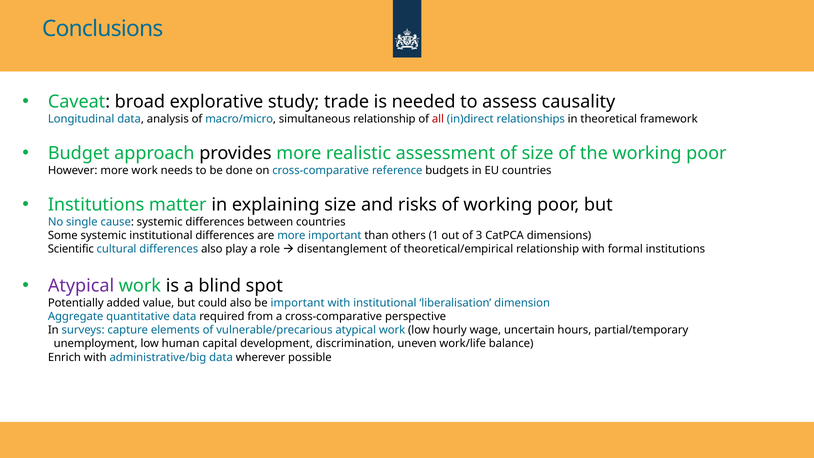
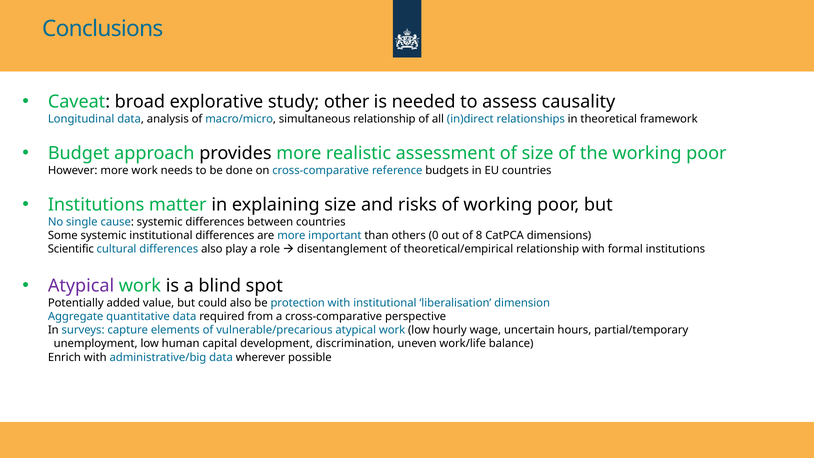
trade: trade -> other (347, 102)
all colour: red -> black (438, 119)
1: 1 -> 0 (434, 235)
3: 3 -> 8 (479, 235)
be important: important -> protection (298, 303)
